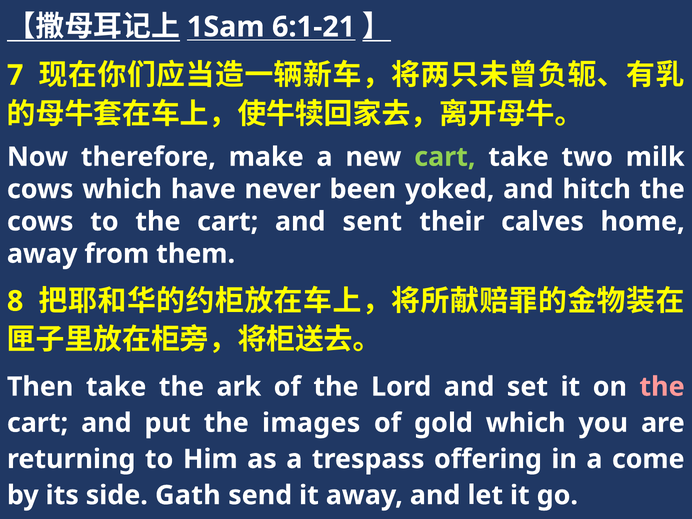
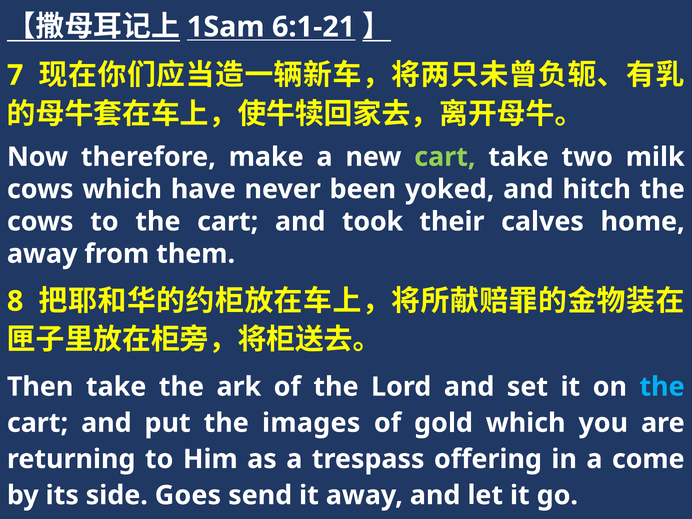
sent: sent -> took (373, 222)
the colour: pink -> light blue (662, 387)
Gath: Gath -> Goes (188, 495)
